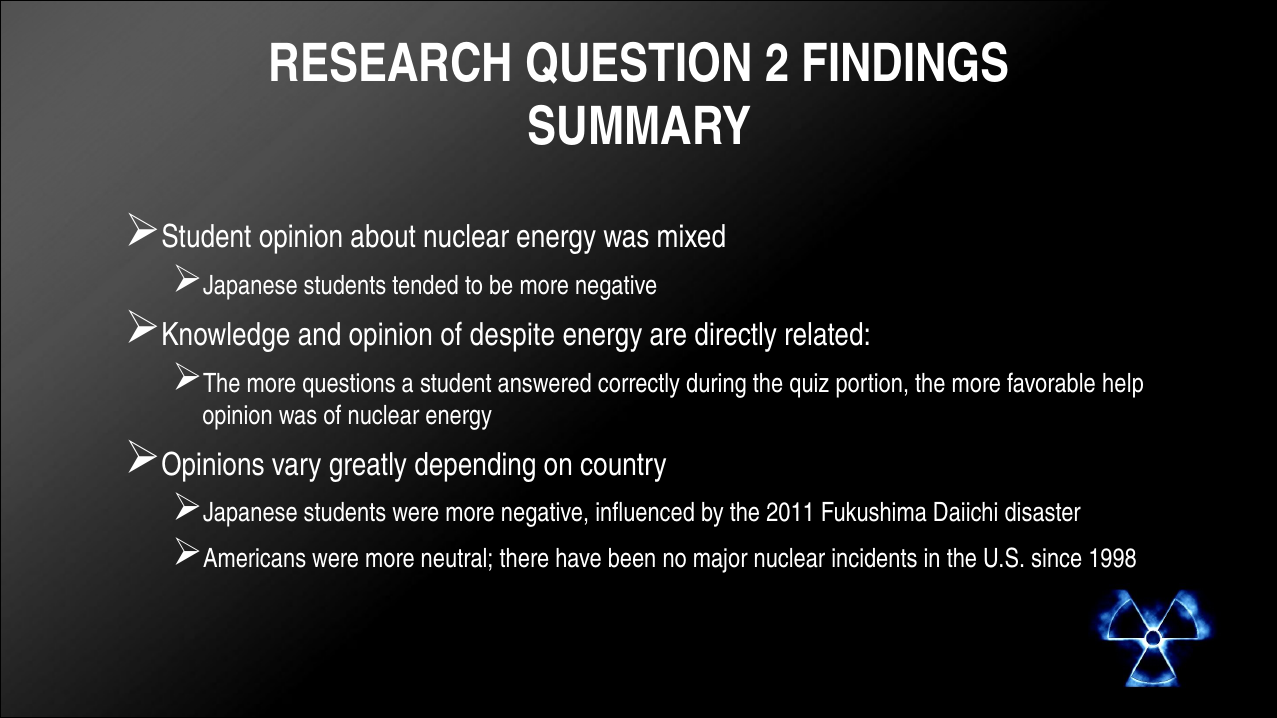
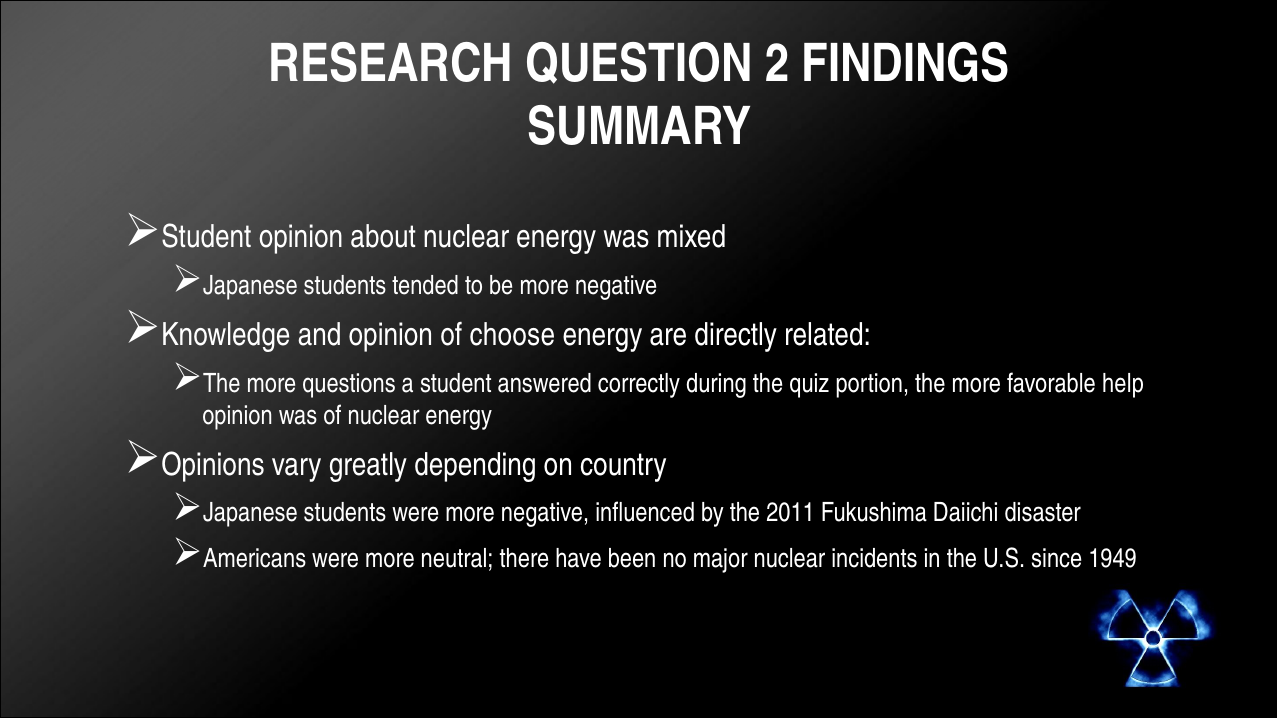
despite: despite -> choose (512, 335)
1998: 1998 -> 1949 (1113, 559)
